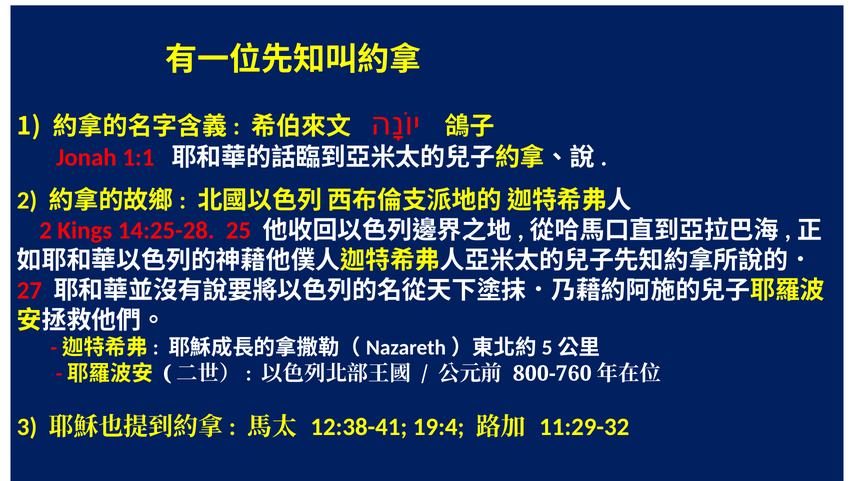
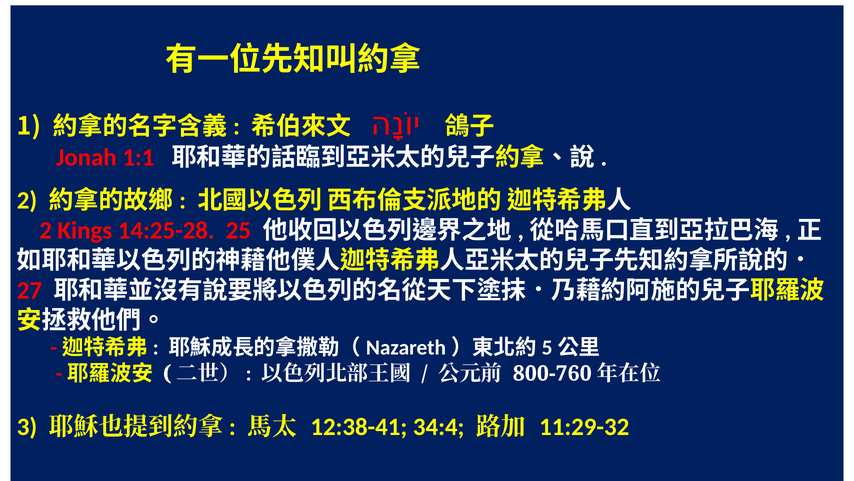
19:4: 19:4 -> 34:4 (439, 427)
